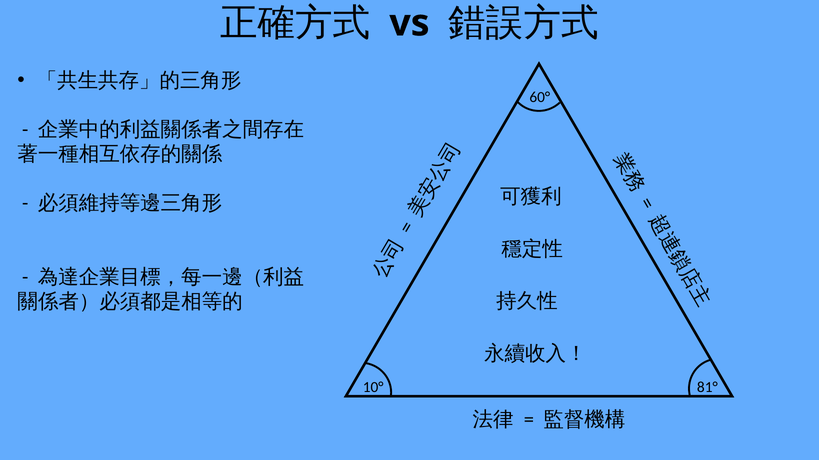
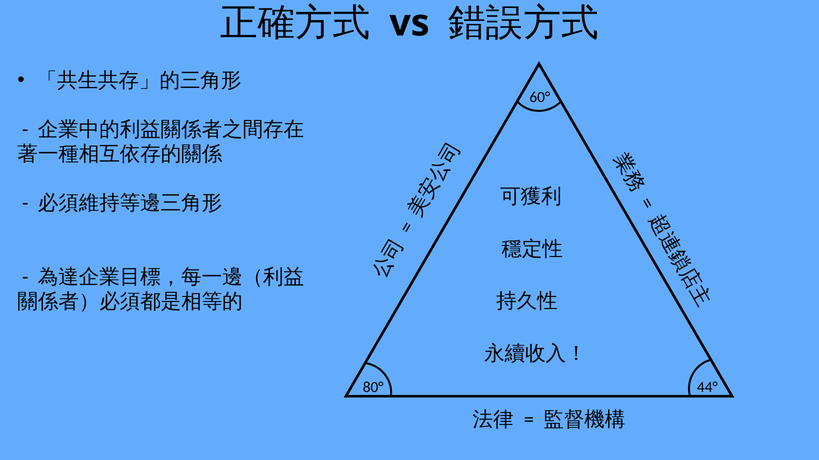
10°: 10° -> 80° (373, 388)
81°: 81° -> 44° (707, 388)
